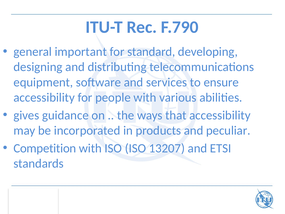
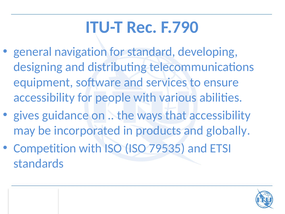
important: important -> navigation (81, 52)
peculiar: peculiar -> globally (228, 130)
13207: 13207 -> 79535 (167, 148)
